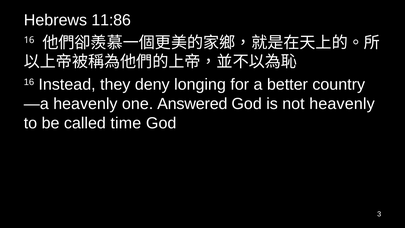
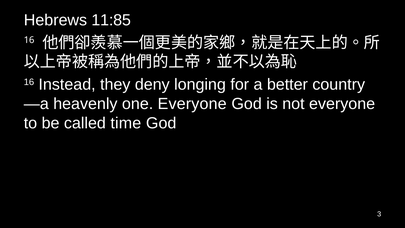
11:86: 11:86 -> 11:85 (111, 20)
one Answered: Answered -> Everyone (192, 104)
not heavenly: heavenly -> everyone (342, 104)
